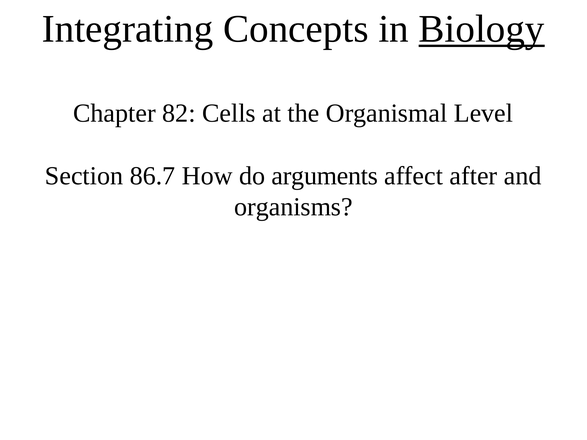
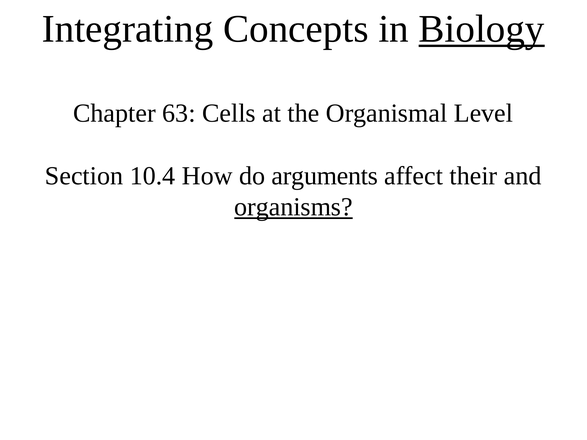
82: 82 -> 63 (179, 113)
86.7: 86.7 -> 10.4 (153, 176)
after: after -> their (473, 176)
organisms underline: none -> present (293, 207)
